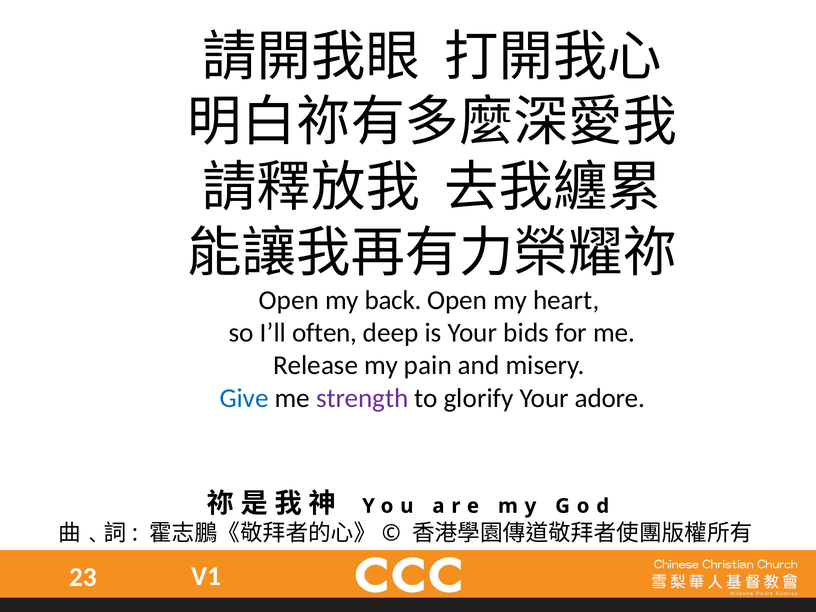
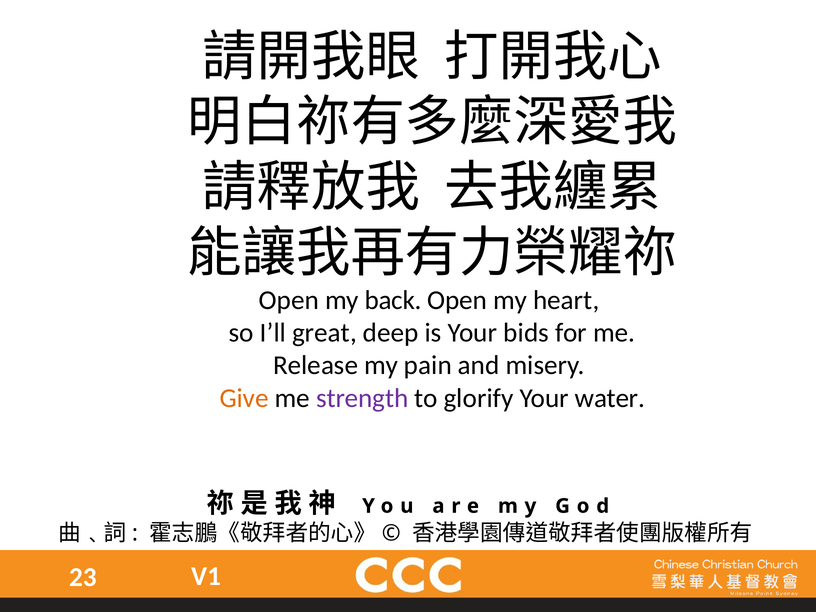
often: often -> great (324, 333)
Give colour: blue -> orange (244, 398)
adore: adore -> water (610, 398)
